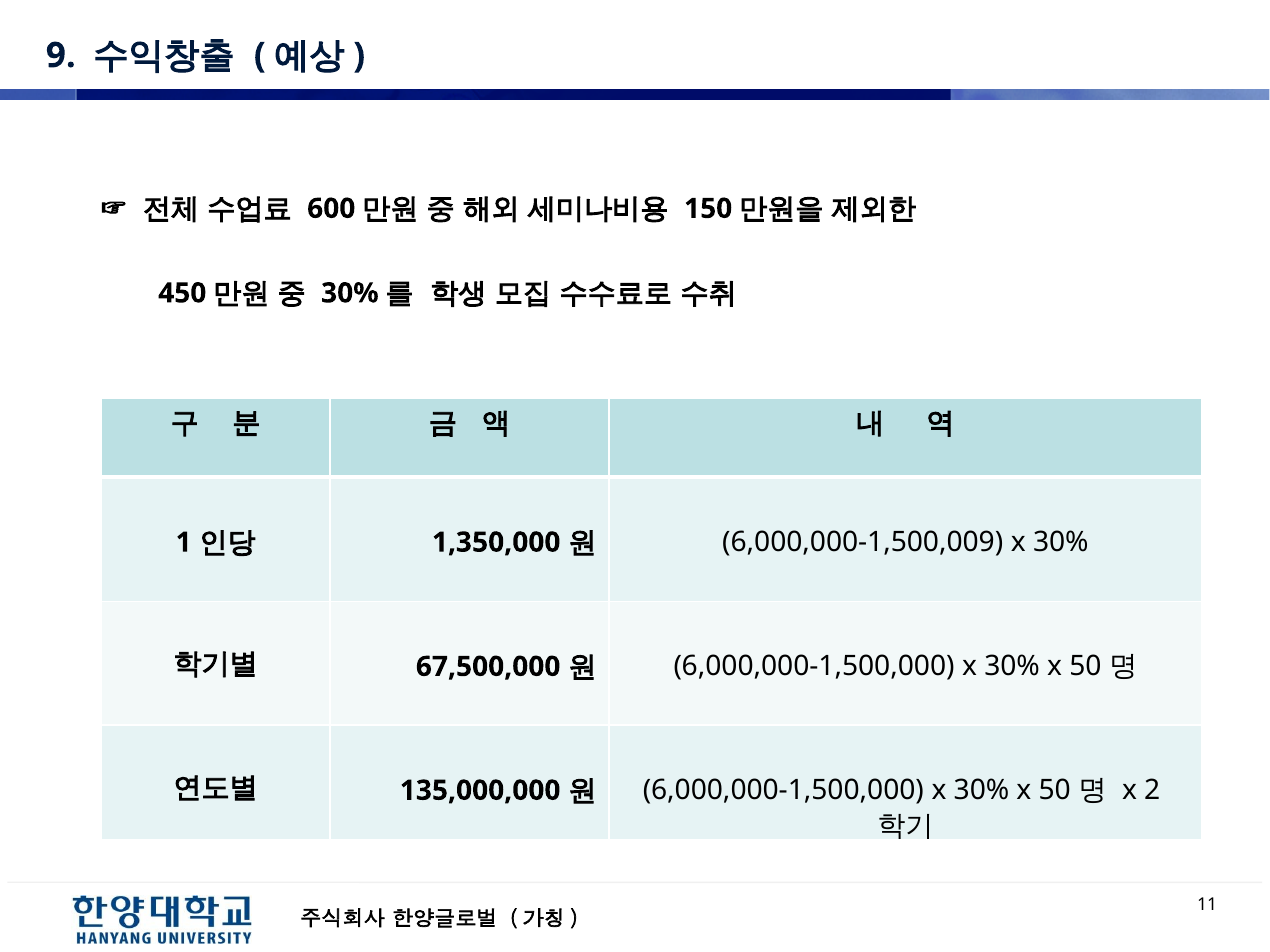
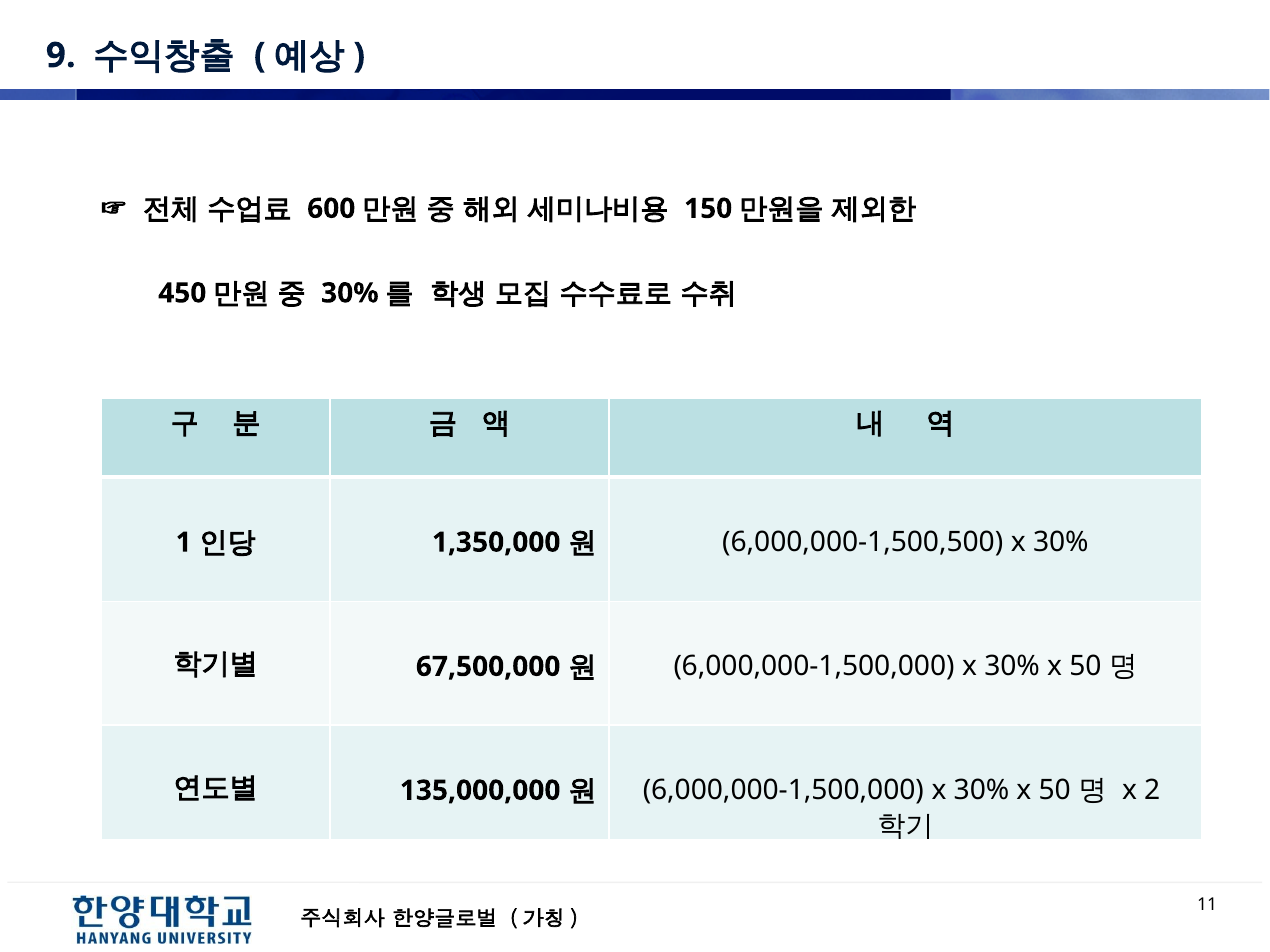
6,000,000-1,500,009: 6,000,000-1,500,009 -> 6,000,000-1,500,500 (863, 543)
